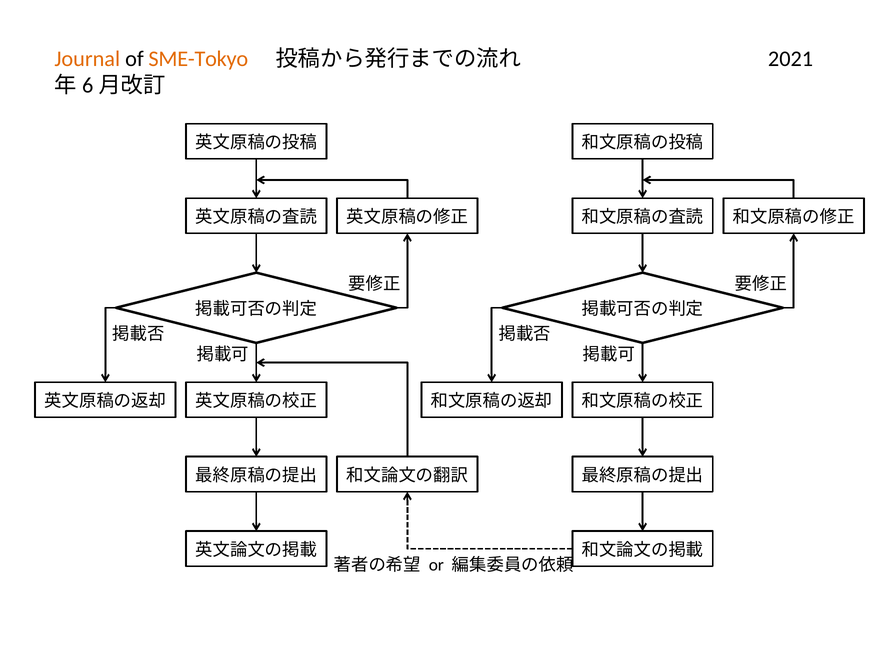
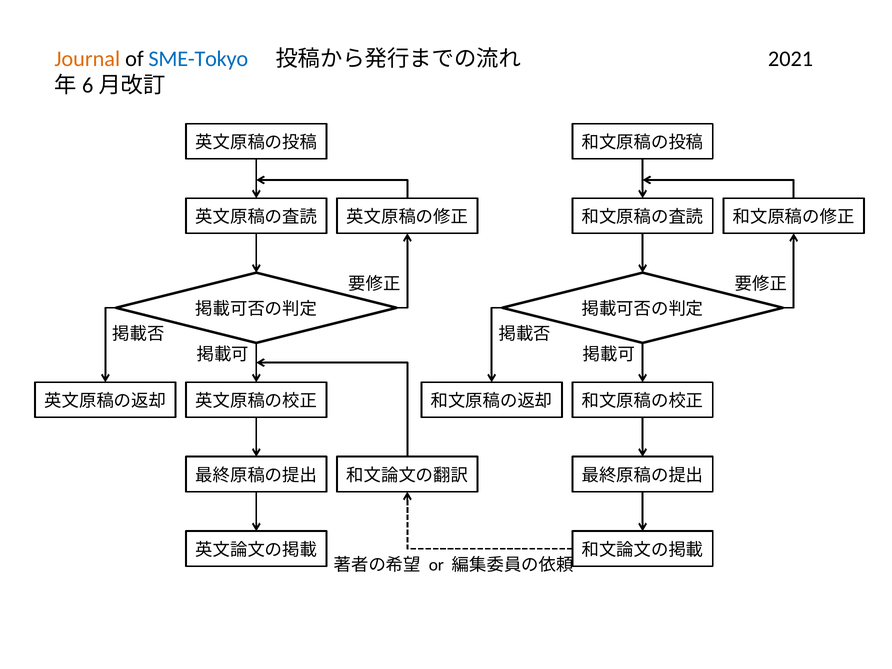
SME-Tokyo colour: orange -> blue (198, 59)
